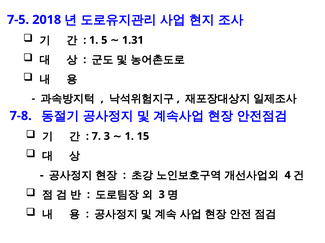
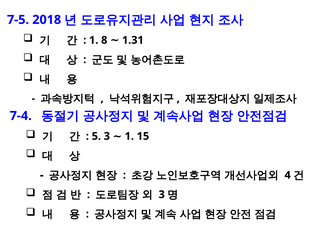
5: 5 -> 8 (104, 40)
7-8: 7-8 -> 7-4 (21, 116)
7: 7 -> 5 (96, 137)
